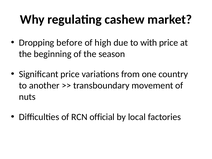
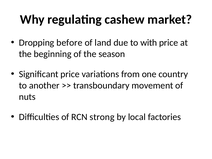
high: high -> land (103, 43)
official: official -> strong (102, 117)
